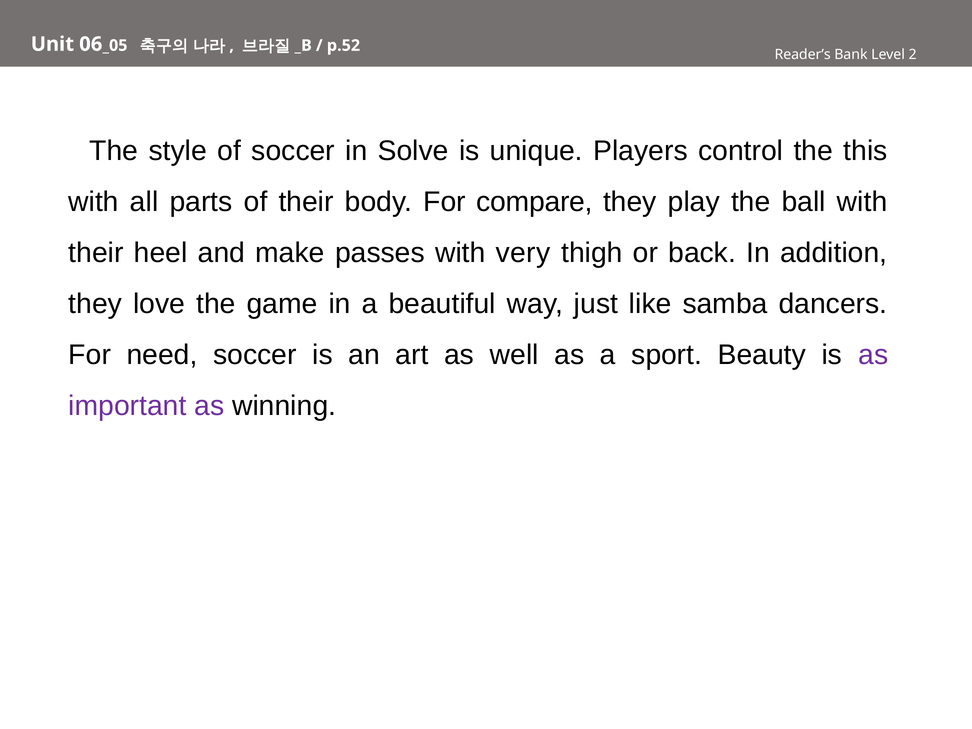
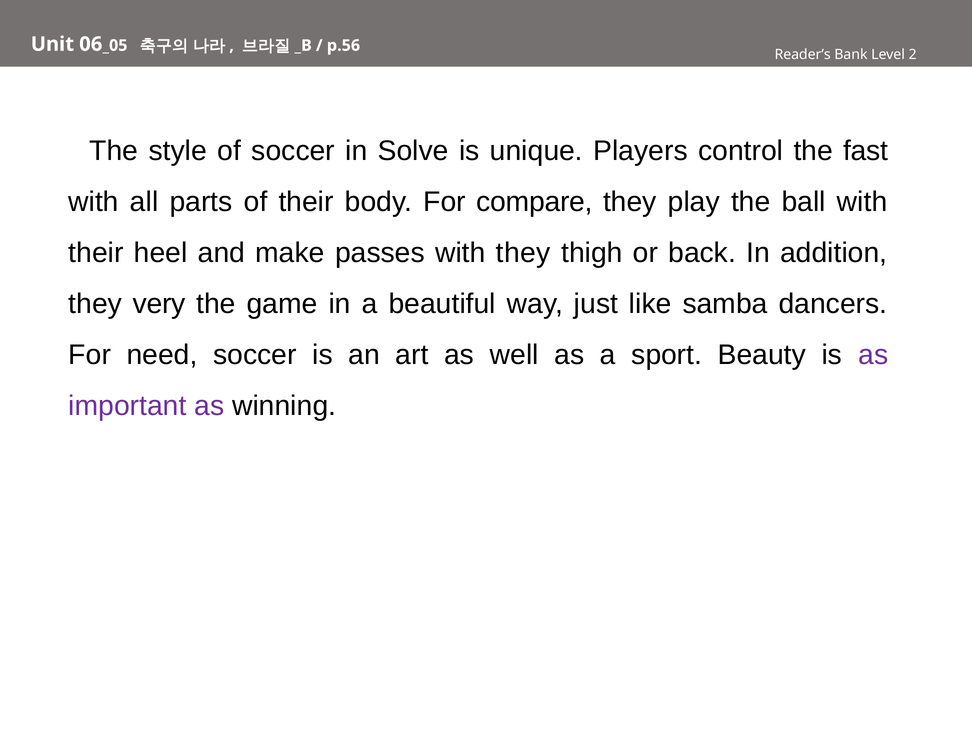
p.52: p.52 -> p.56 (344, 45)
this: this -> fast (866, 151)
with very: very -> they (523, 253)
love: love -> very (159, 304)
